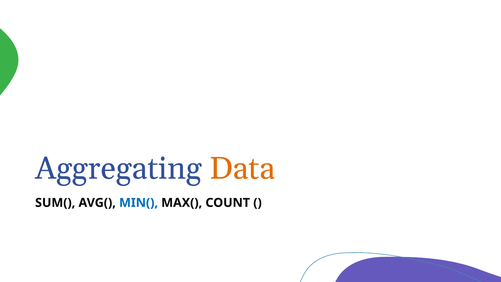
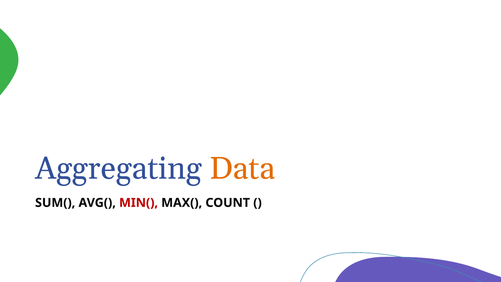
MIN( colour: blue -> red (139, 203)
